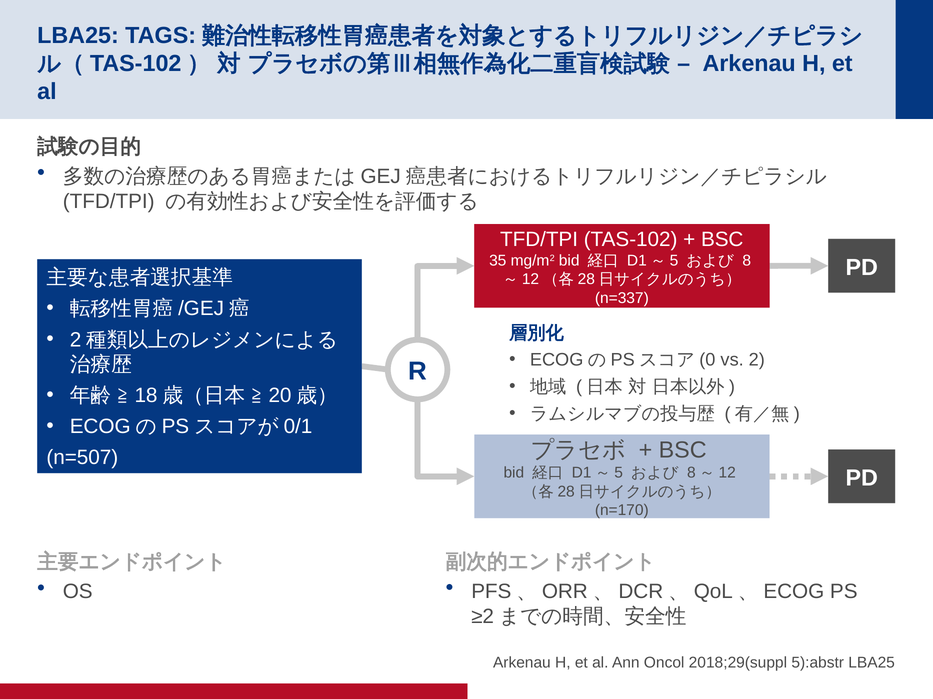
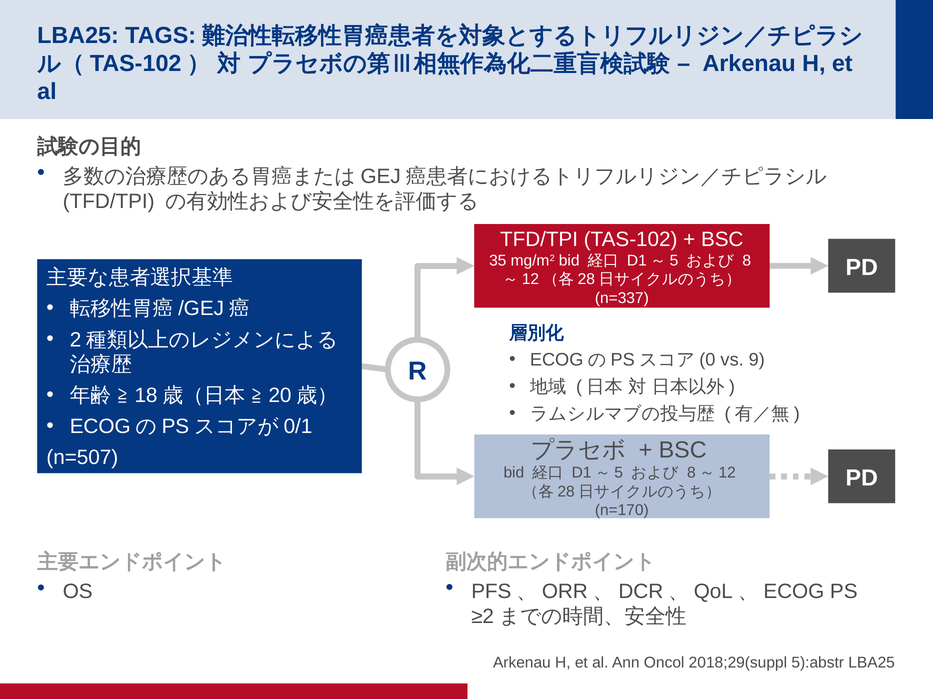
2: 2 -> 9 (757, 360)
